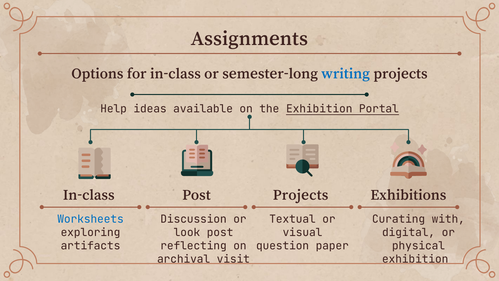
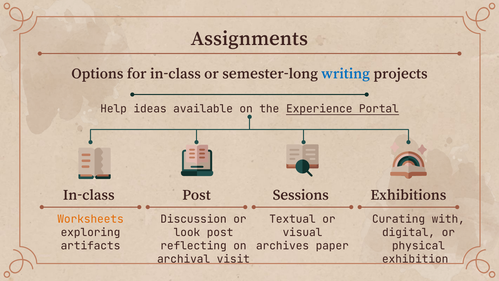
the Exhibition: Exhibition -> Experience (319, 109)
Projects: Projects -> Sessions (301, 195)
Worksheets colour: blue -> orange (91, 219)
question: question -> archives (283, 245)
